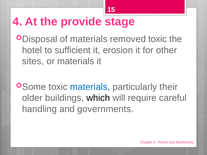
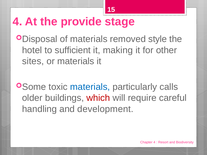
removed toxic: toxic -> style (158, 39)
erosion: erosion -> making (118, 50)
their: their -> calls (169, 87)
which colour: black -> red (98, 98)
governments: governments -> development (105, 109)
